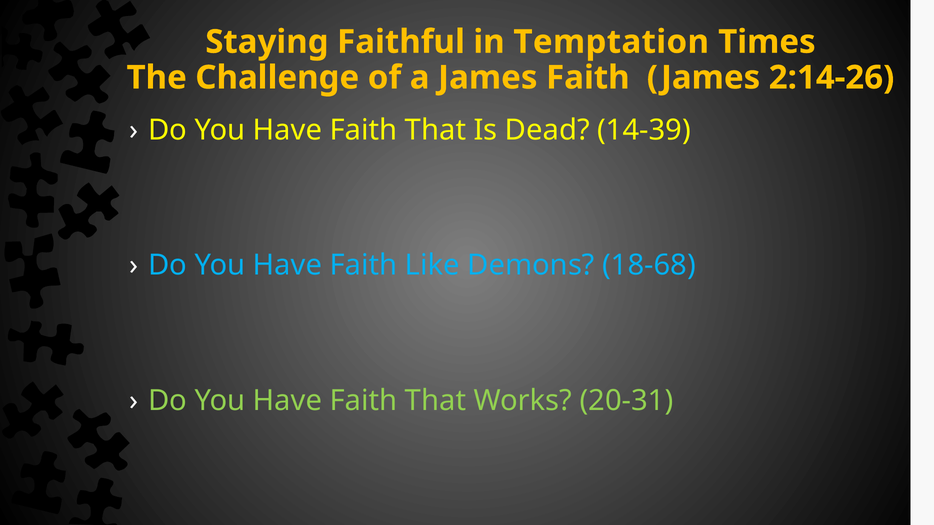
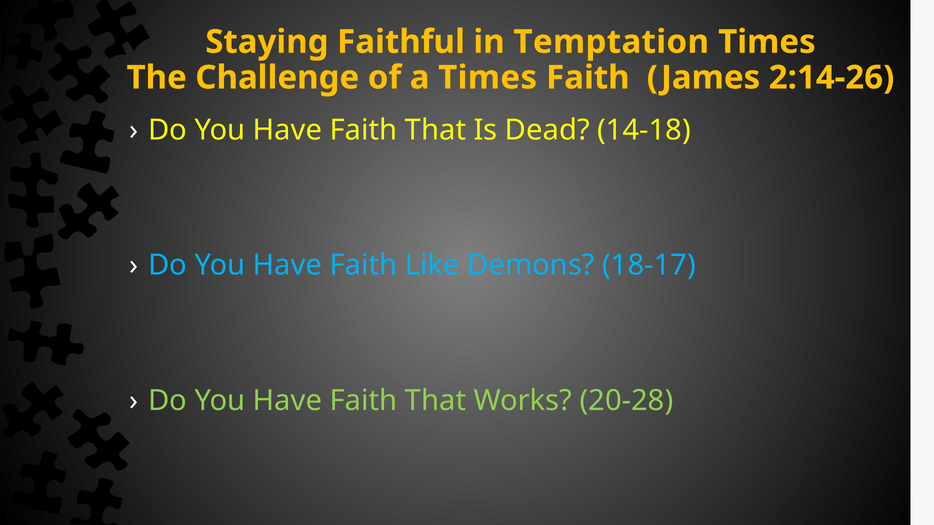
a James: James -> Times (488, 78)
14-39: 14-39 -> 14-18 (644, 130)
18-68: 18-68 -> 18-17 (649, 266)
20-31: 20-31 -> 20-28 (626, 401)
